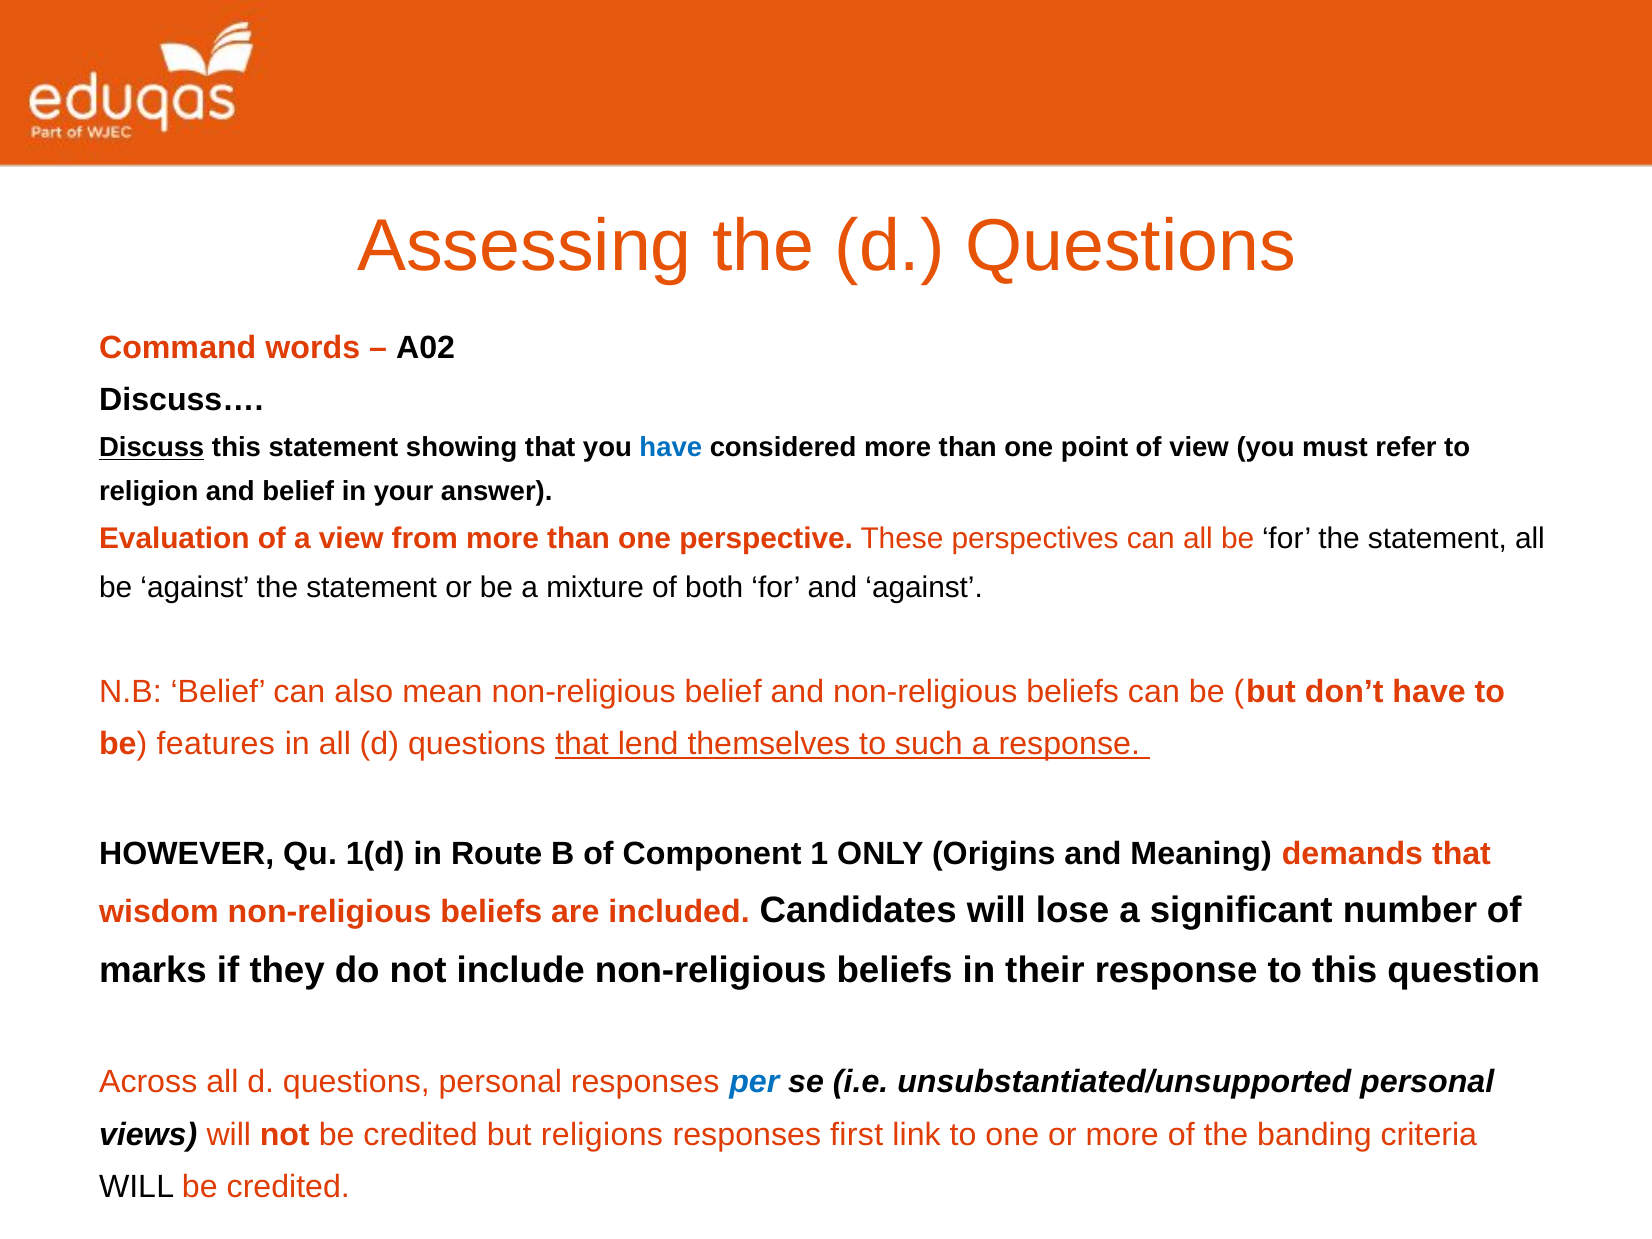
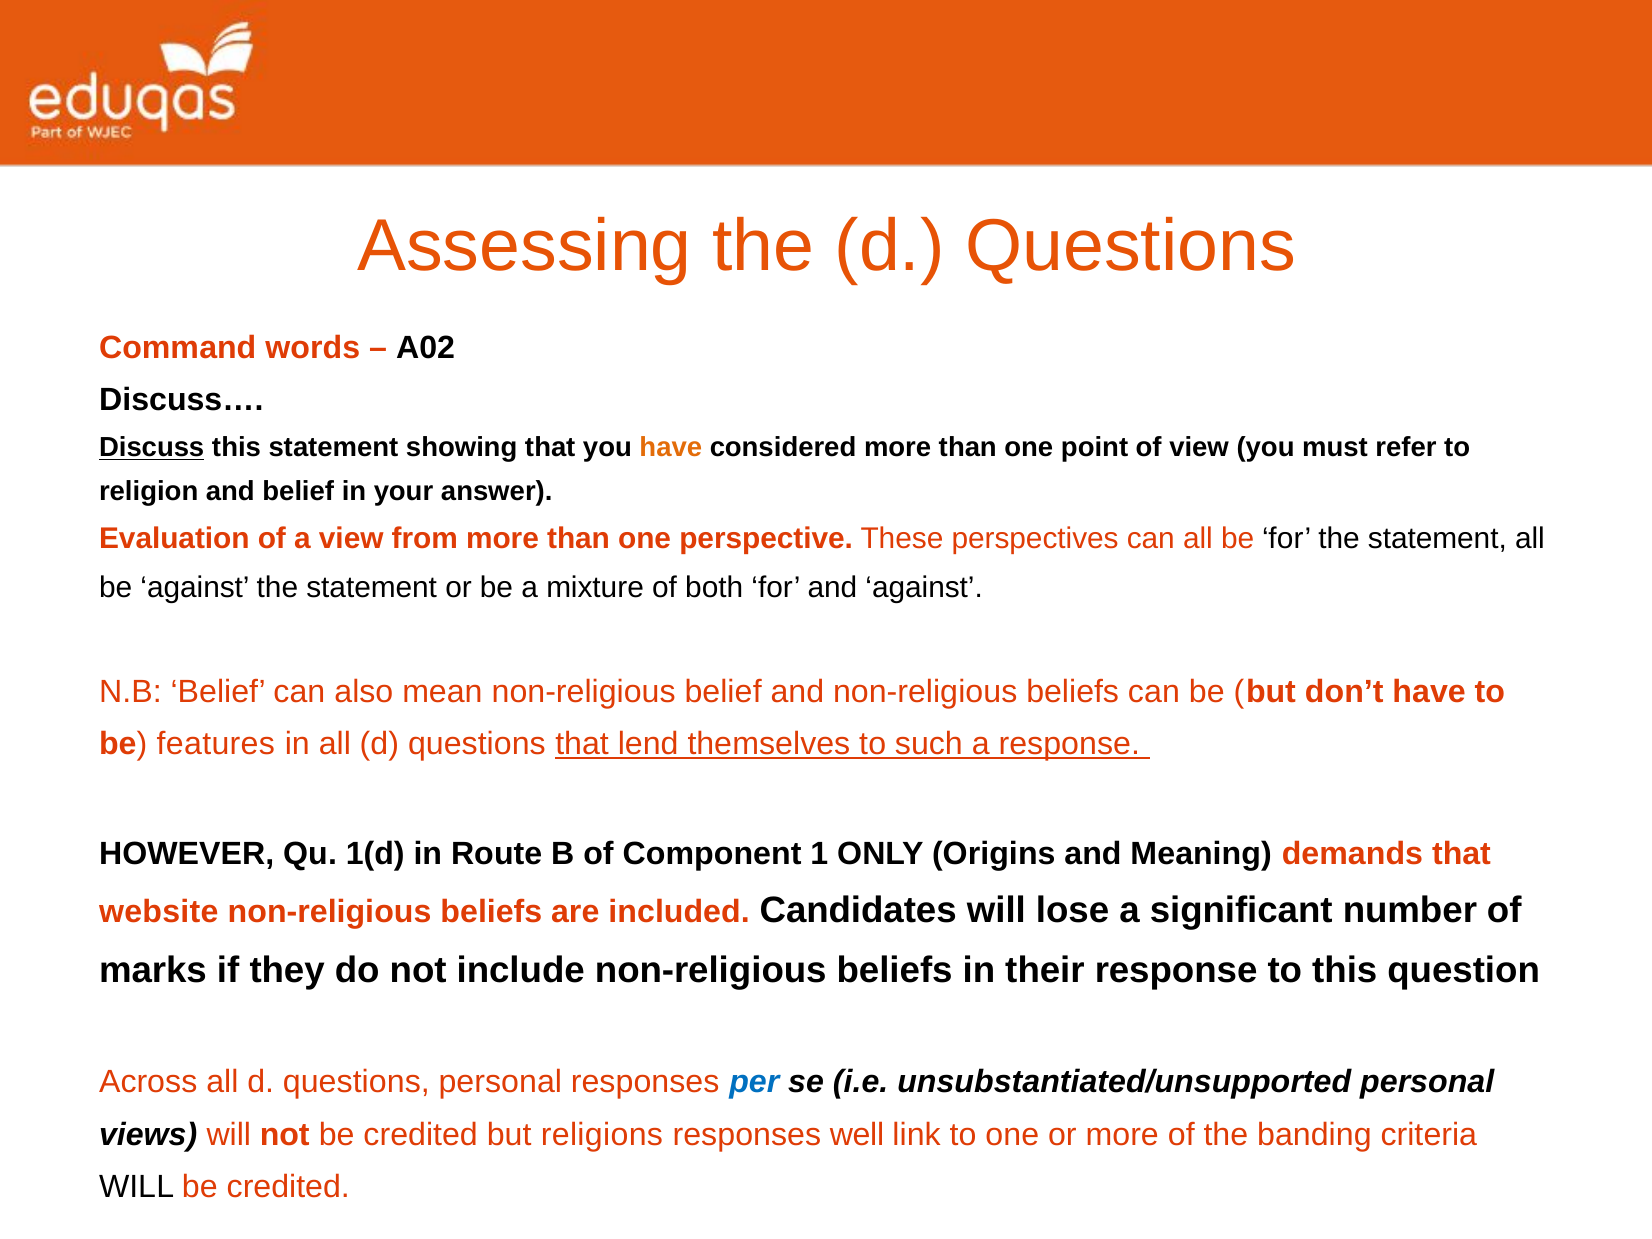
have colour: blue -> orange (671, 447)
wisdom: wisdom -> website (159, 912)
first: first -> well (857, 1134)
